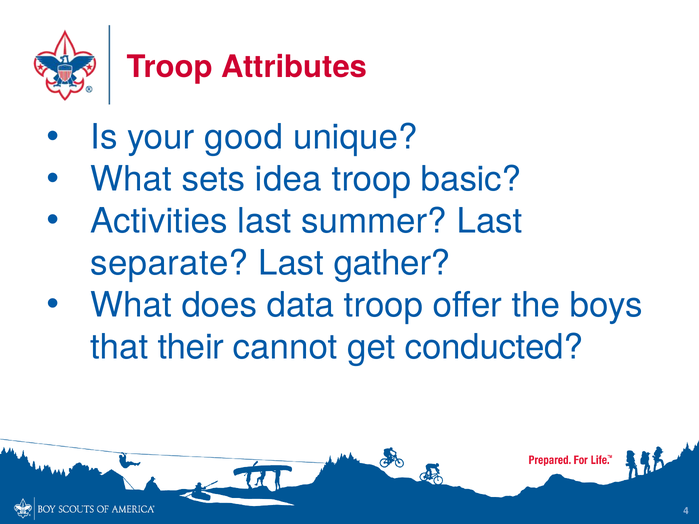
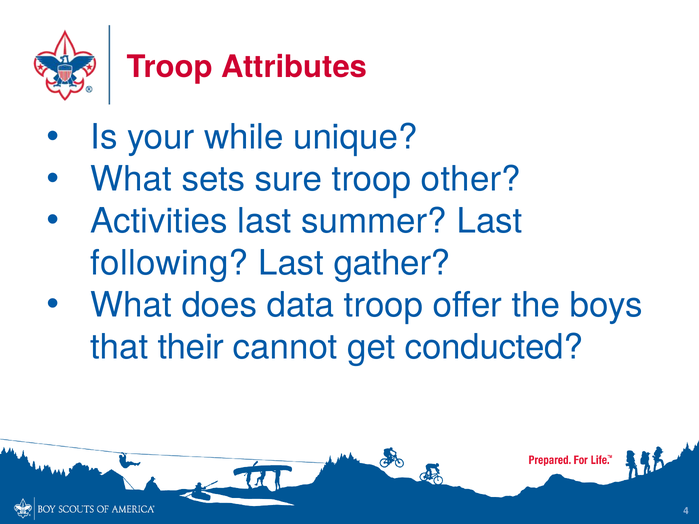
good: good -> while (244, 138)
idea: idea -> sure (289, 179)
basic: basic -> other (471, 179)
separate: separate -> following (169, 263)
